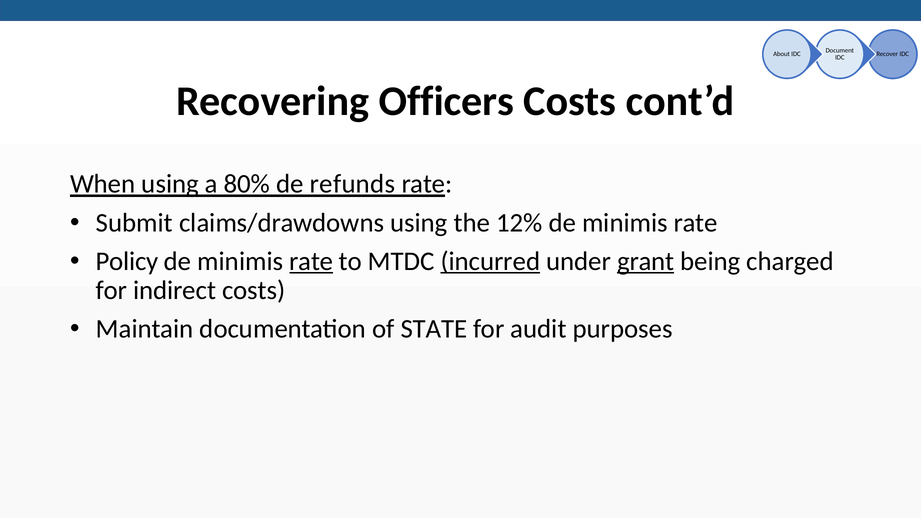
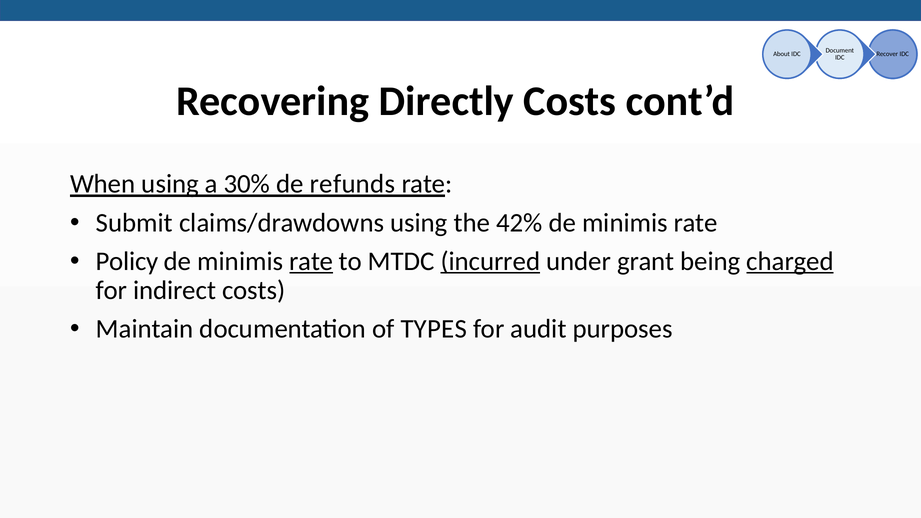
Officers: Officers -> Directly (446, 101)
80%: 80% -> 30% (247, 184)
12%: 12% -> 42% (519, 223)
grant underline: present -> none (646, 261)
charged underline: none -> present (790, 261)
STATE: STATE -> TYPES (434, 329)
